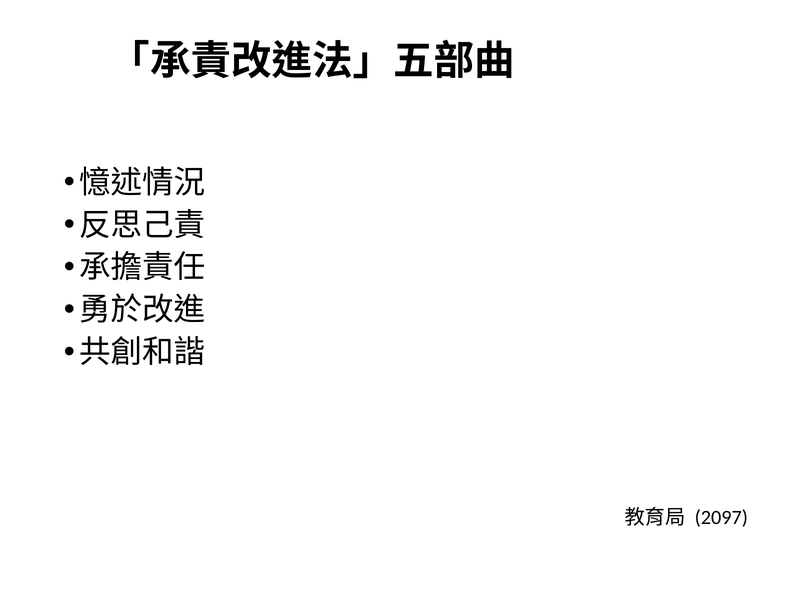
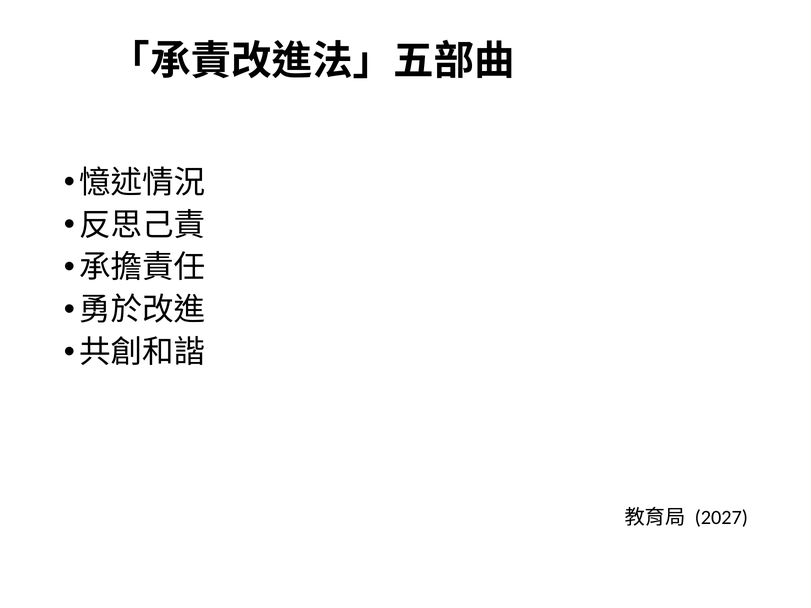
2097: 2097 -> 2027 (721, 518)
